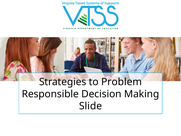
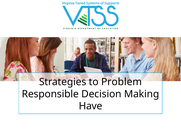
Slide: Slide -> Have (91, 106)
